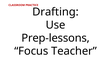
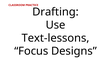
Prep-lessons: Prep-lessons -> Text-lessons (55, 38)
Teacher: Teacher -> Designs (74, 51)
